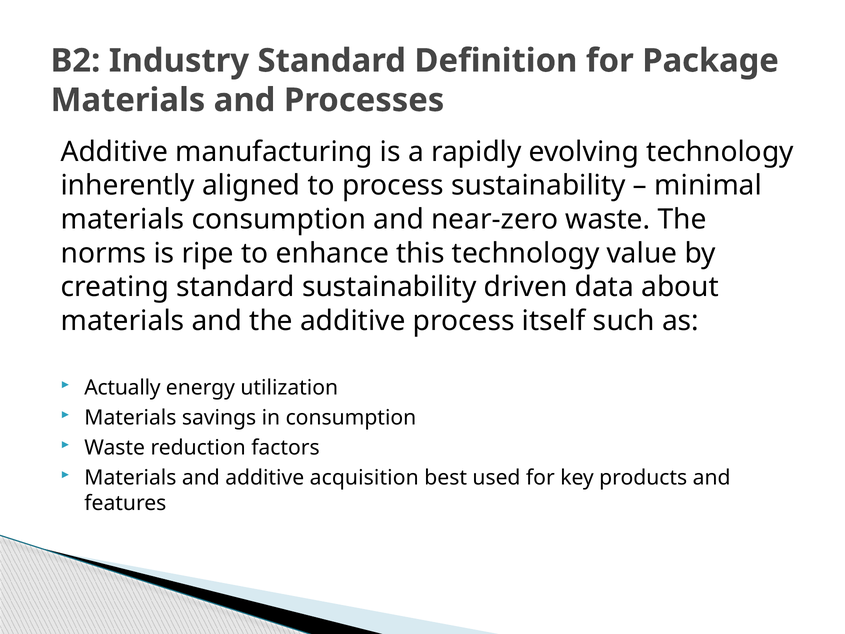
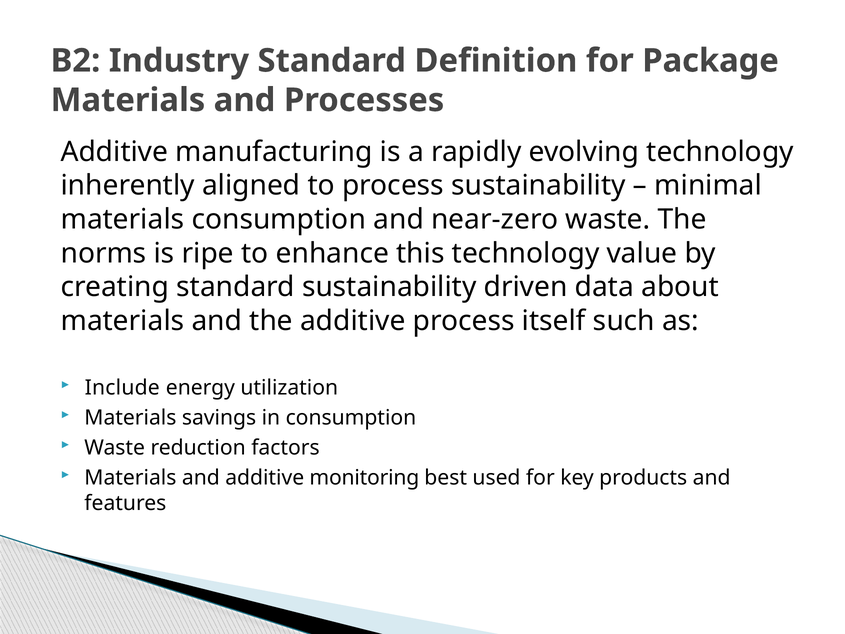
Actually: Actually -> Include (122, 387)
acquisition: acquisition -> monitoring (364, 478)
